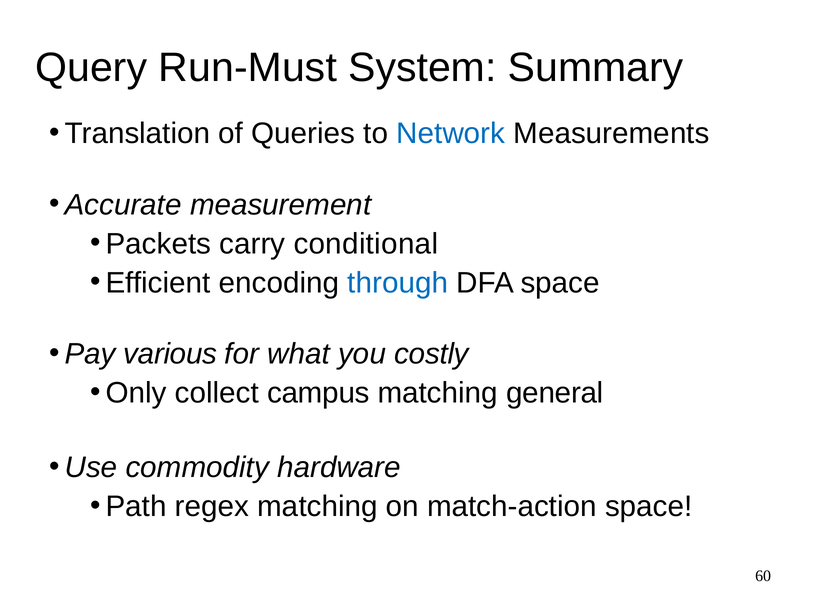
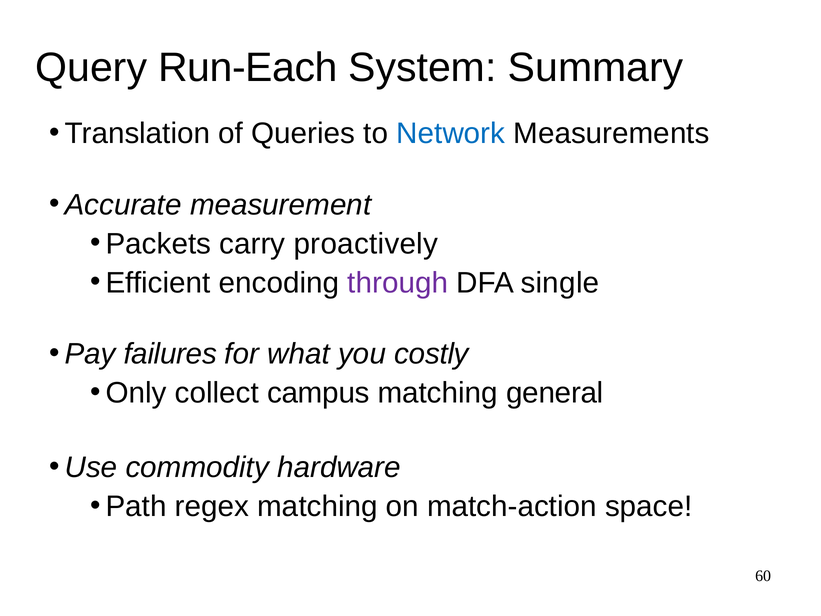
Run-Must: Run-Must -> Run-Each (248, 67)
conditional: conditional -> proactively (366, 244)
through colour: blue -> purple (398, 283)
DFA space: space -> single (560, 283)
various: various -> failures (170, 354)
